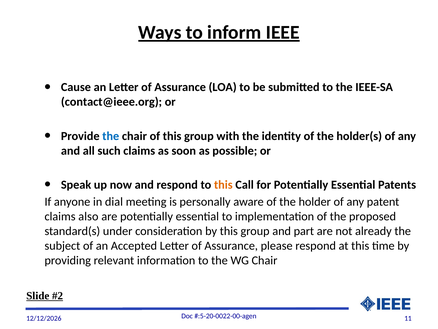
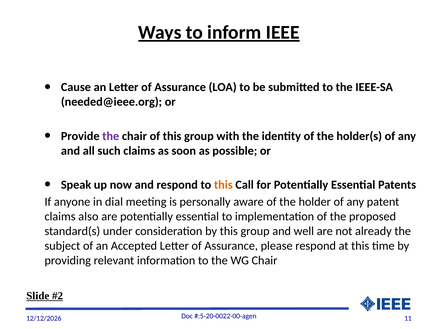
contact@ieee.org: contact@ieee.org -> needed@ieee.org (111, 102)
the colour: blue -> purple (111, 136)
part: part -> well (304, 231)
